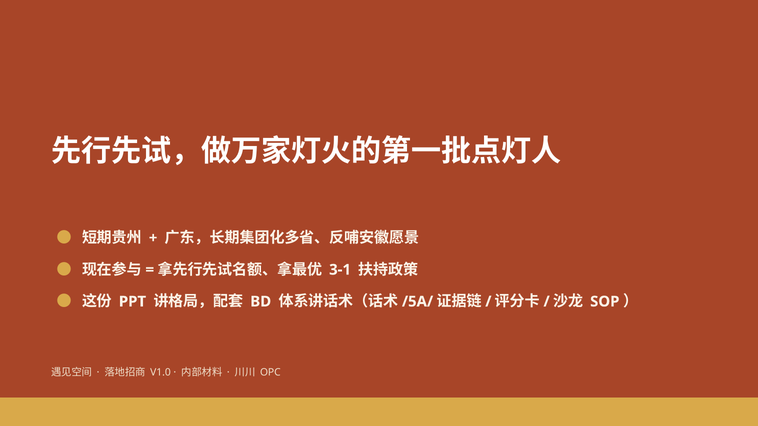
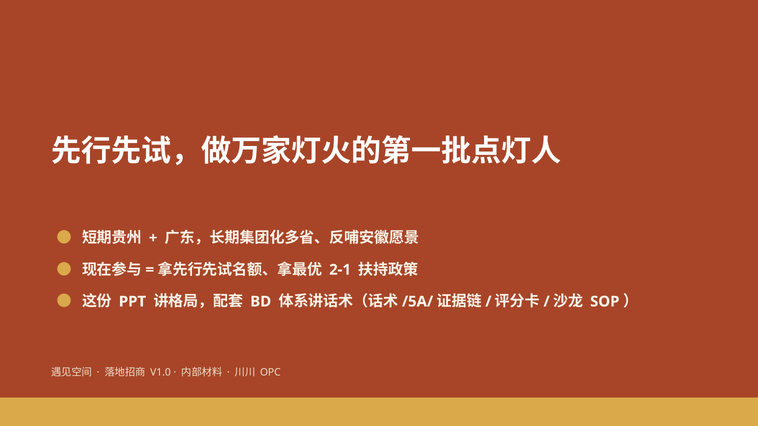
3-1: 3-1 -> 2-1 (340, 270)
